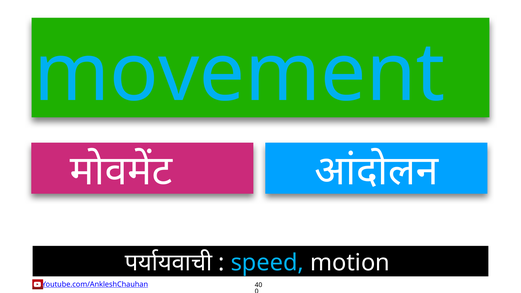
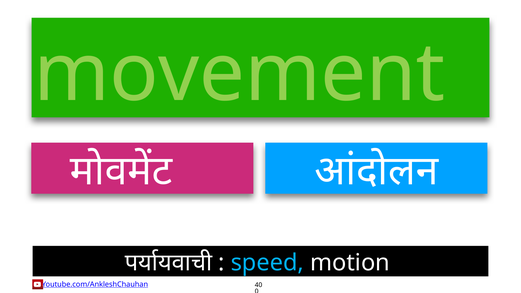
movement colour: light blue -> light green (239, 73)
